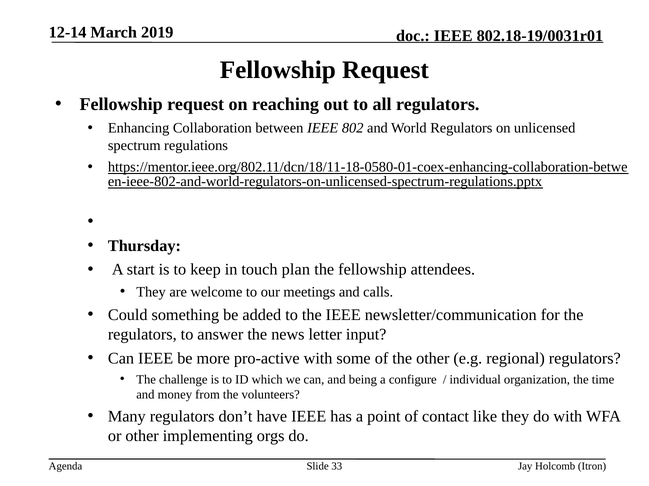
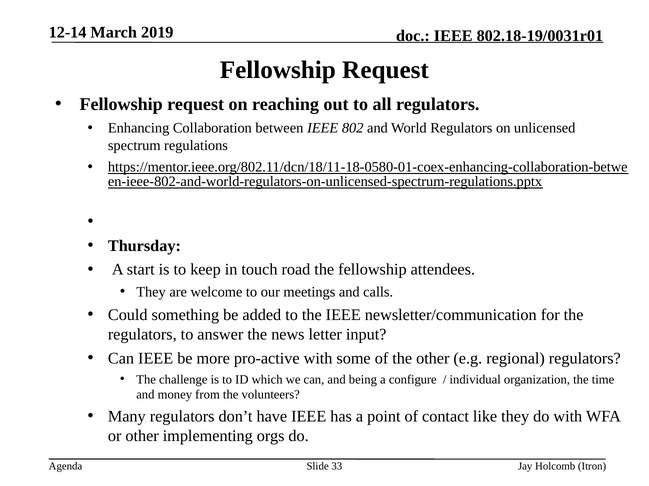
plan: plan -> road (296, 270)
